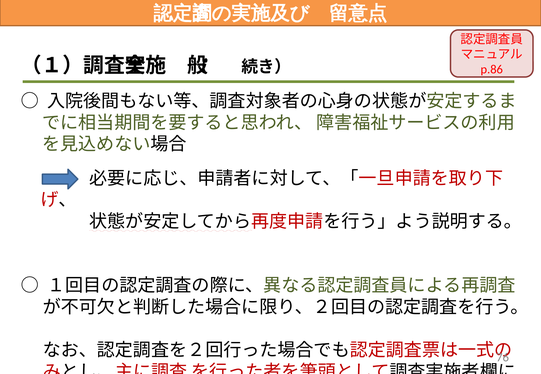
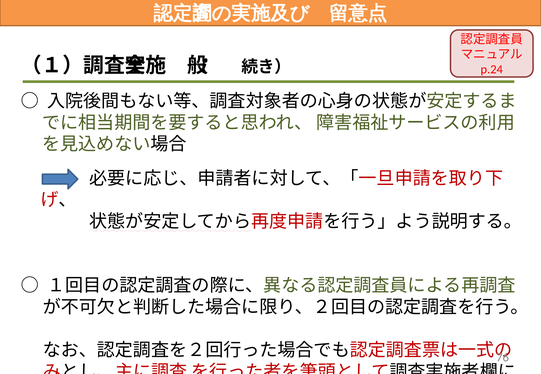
p.86: p.86 -> p.24 (492, 69)
